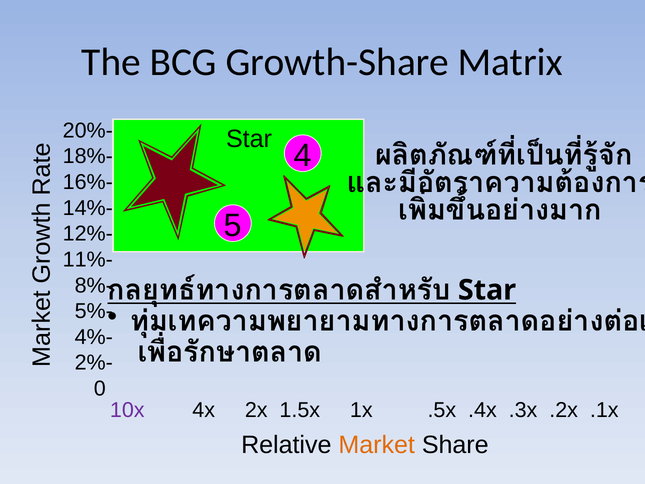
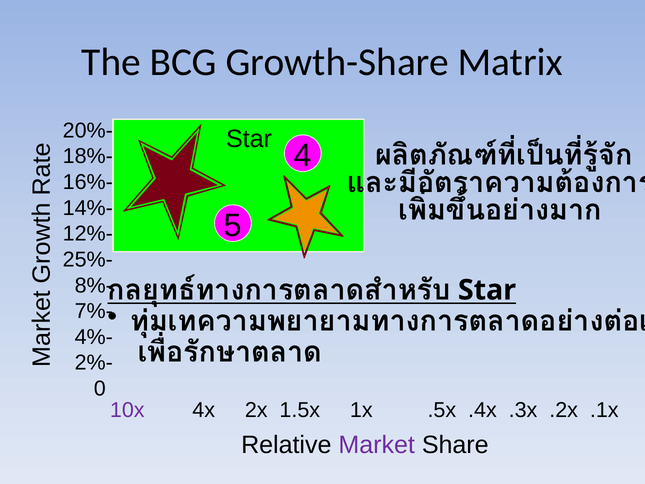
11%-: 11%- -> 25%- (88, 260)
5%-: 5%- -> 7%- (94, 311)
Market colour: orange -> purple (377, 445)
